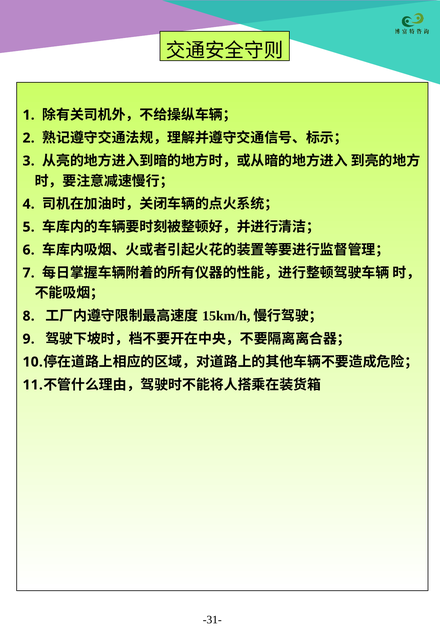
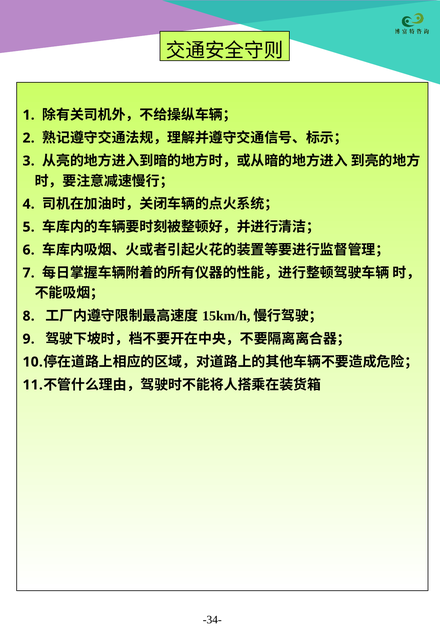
-31-: -31- -> -34- (212, 619)
